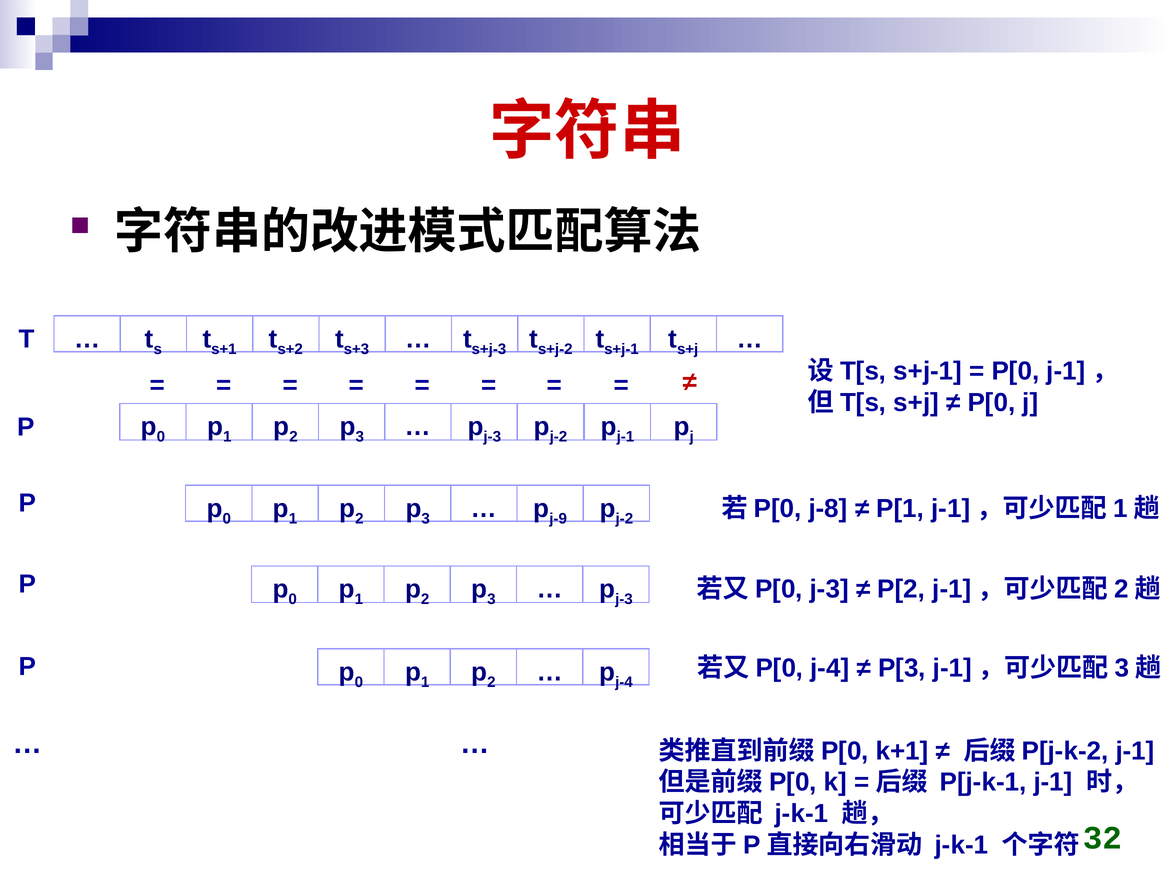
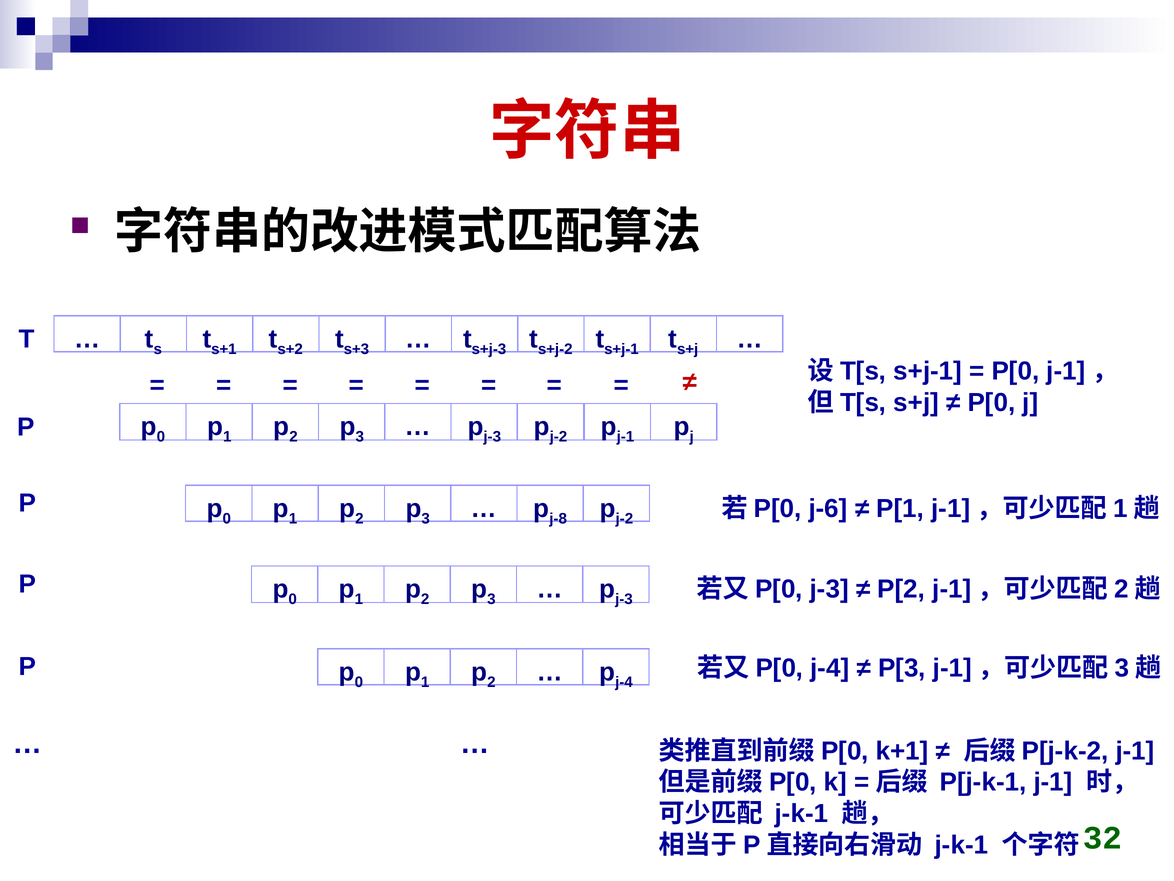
j-9: j-9 -> j-8 (558, 518)
j-8: j-8 -> j-6 (828, 508)
